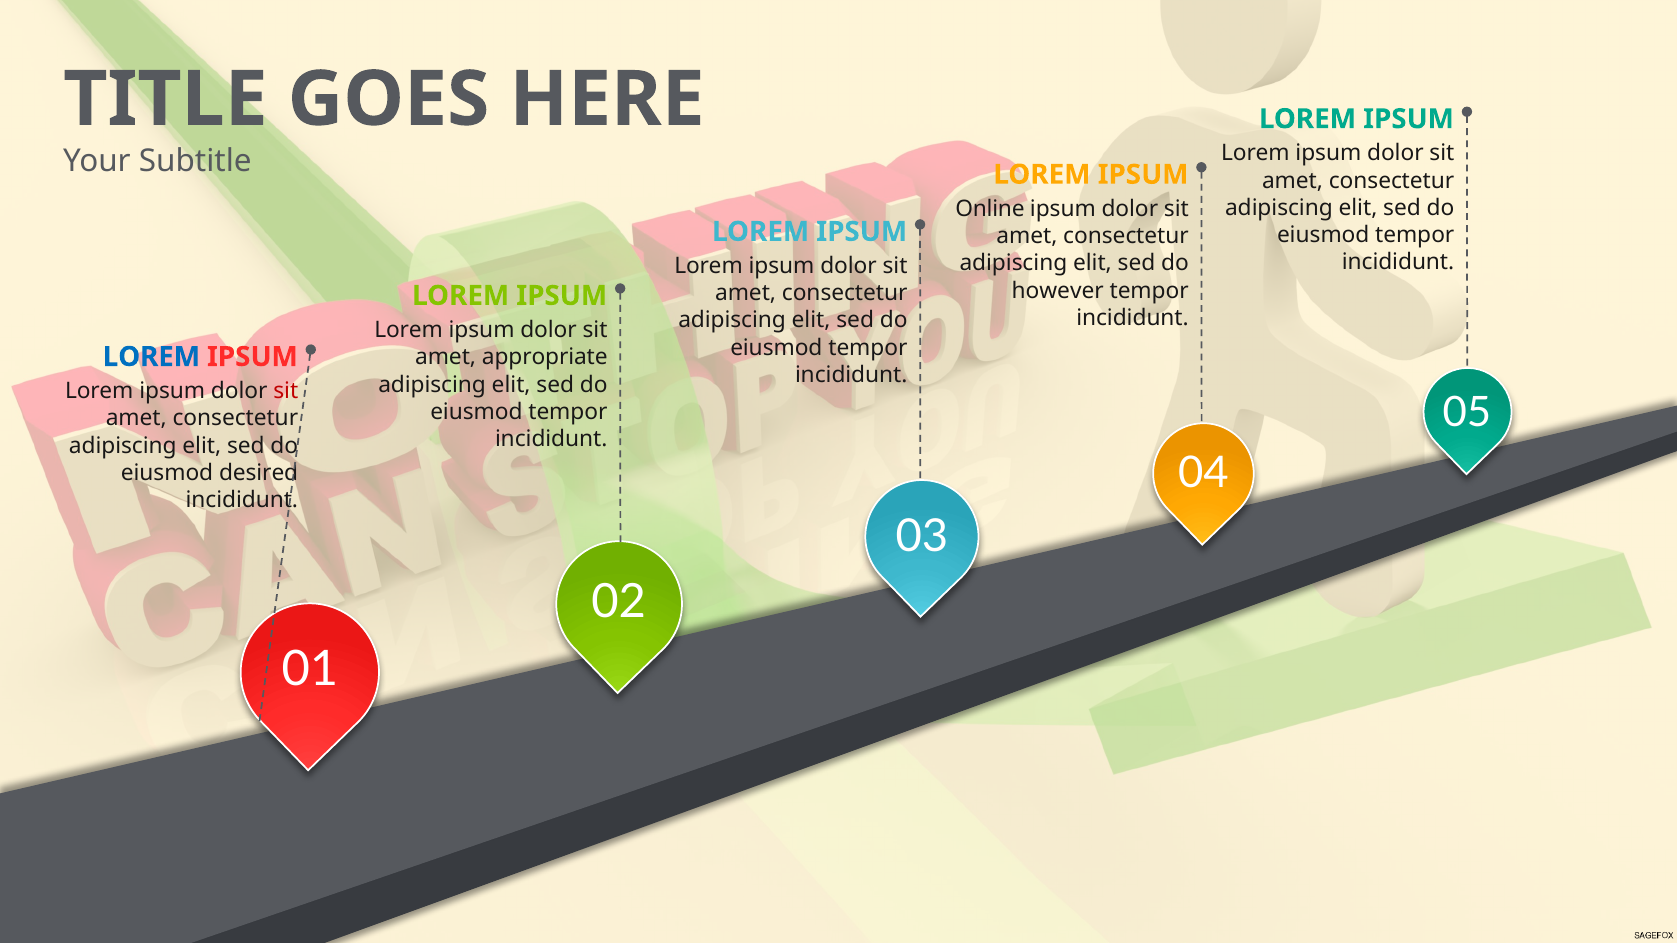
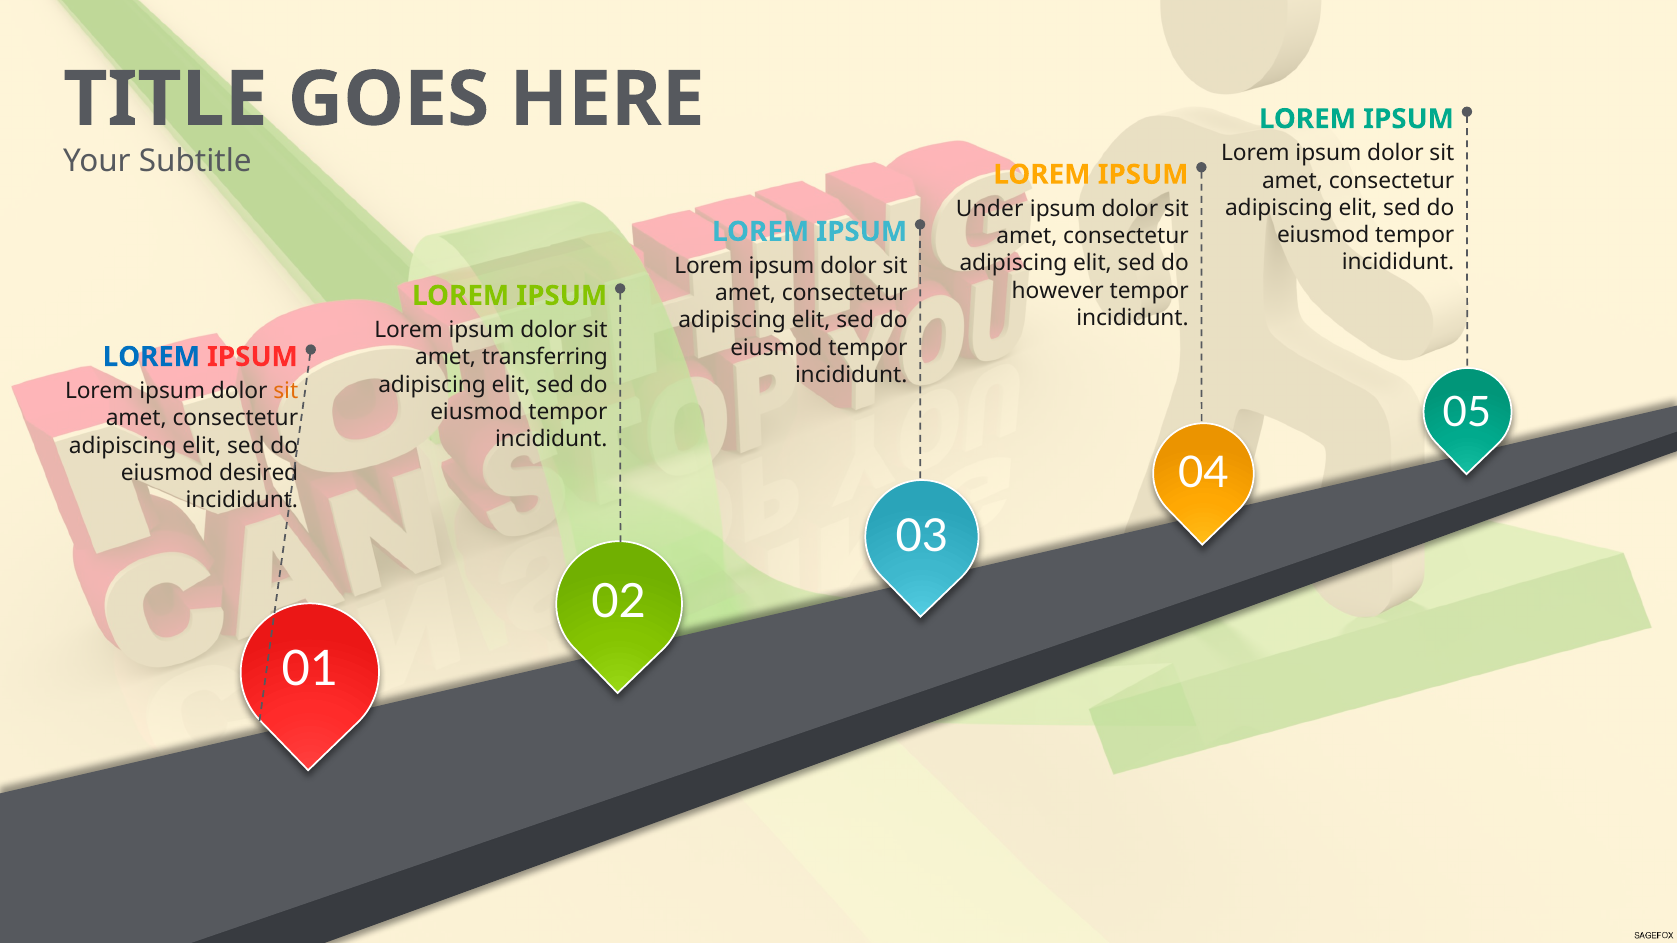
Online: Online -> Under (990, 209)
appropriate: appropriate -> transferring (545, 357)
sit colour: red -> orange (286, 391)
